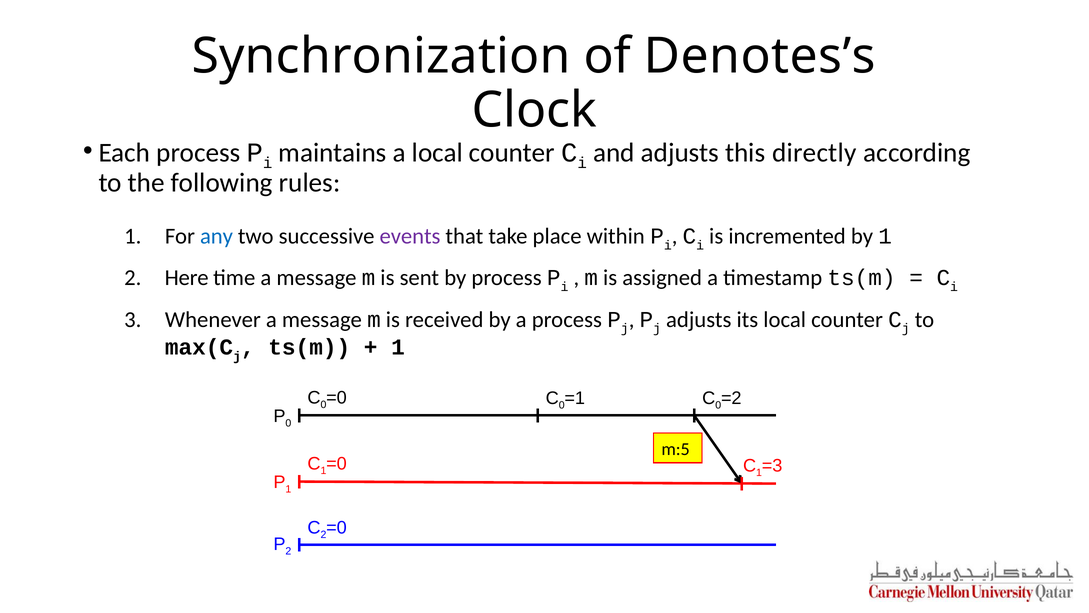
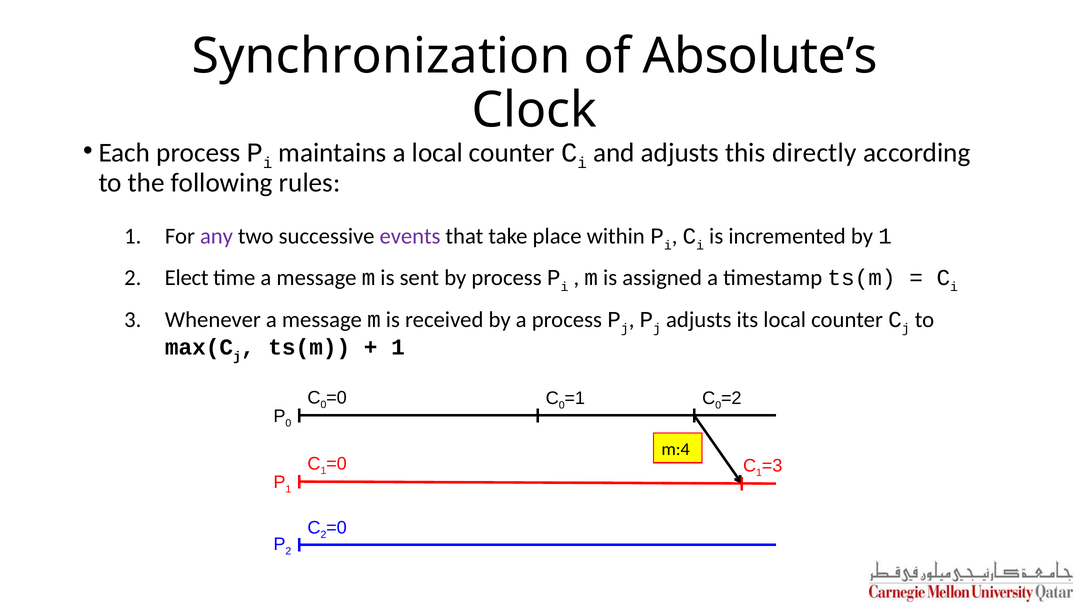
Denotes’s: Denotes’s -> Absolute’s (760, 56)
any colour: blue -> purple (216, 236)
Here: Here -> Elect (187, 278)
m:5: m:5 -> m:4 (676, 449)
